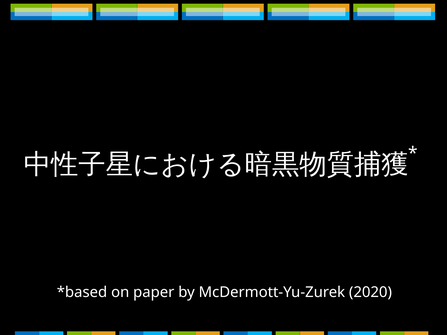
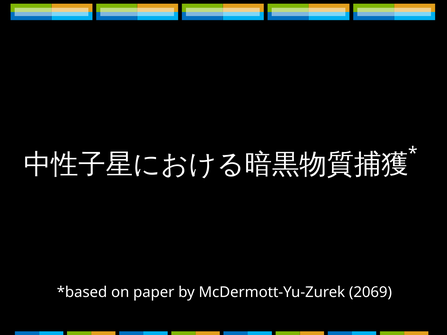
2020: 2020 -> 2069 (370, 292)
